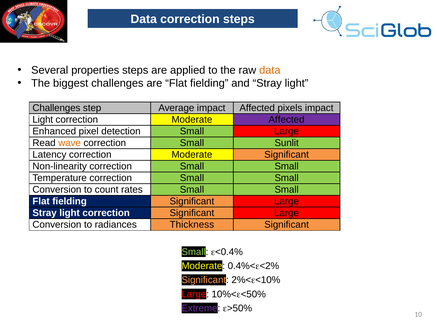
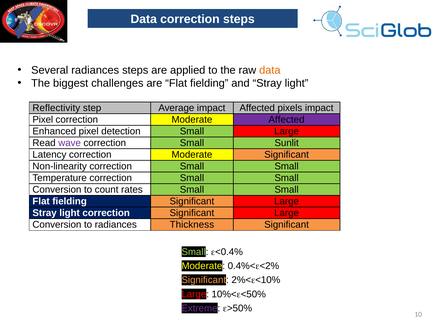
Several properties: properties -> radiances (95, 70)
Challenges: Challenges -> Reflectivity (56, 108)
Light: Light -> Pixel (43, 120)
wave colour: orange -> purple (70, 143)
